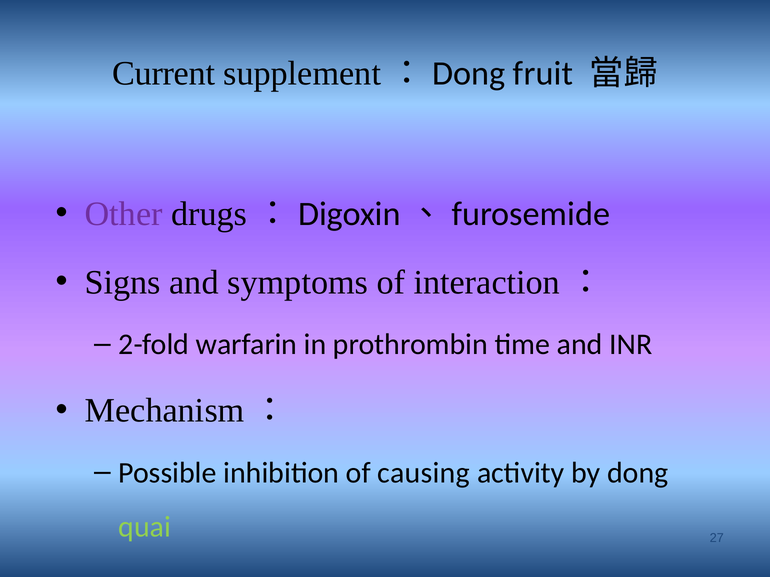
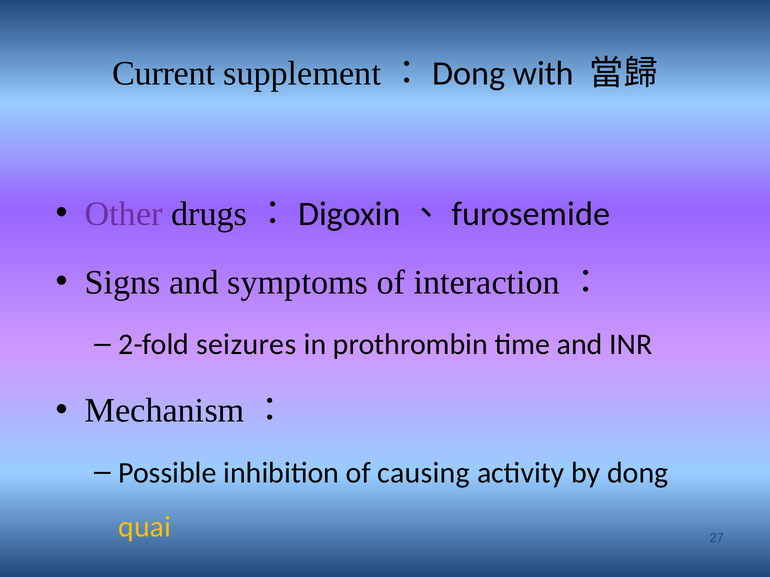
fruit: fruit -> with (543, 74)
warfarin: warfarin -> seizures (246, 345)
quai colour: light green -> yellow (145, 527)
